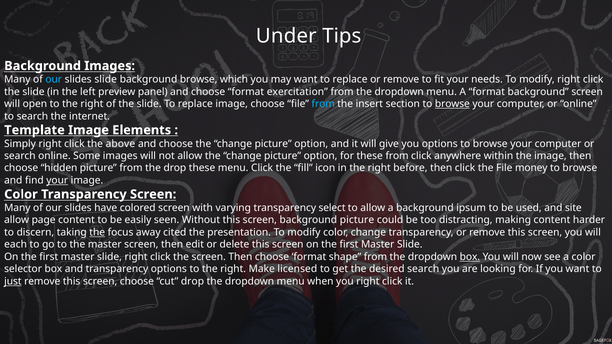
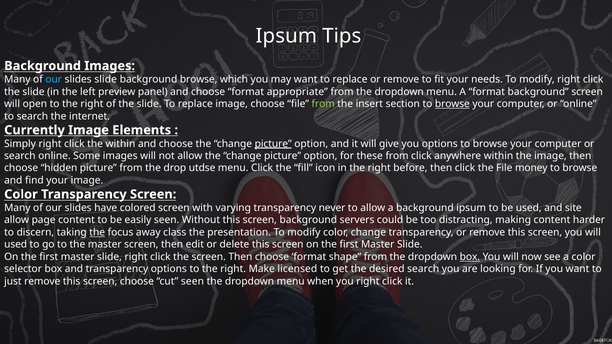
Under: Under -> Ipsum (286, 36)
exercitation: exercitation -> appropriate (297, 92)
from colour: light blue -> light green (323, 104)
Template: Template -> Currently (34, 130)
the above: above -> within (120, 144)
picture underline: none -> present (273, 144)
drop these: these -> utdse (202, 168)
your underline: present -> none (57, 180)
select: select -> never (332, 208)
background picture: picture -> servers (357, 220)
cited: cited -> class (175, 232)
each: each -> used (16, 245)
just underline: present -> none (13, 281)
cut drop: drop -> seen (192, 281)
